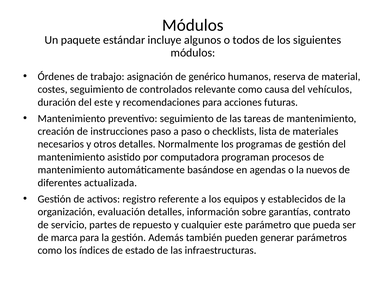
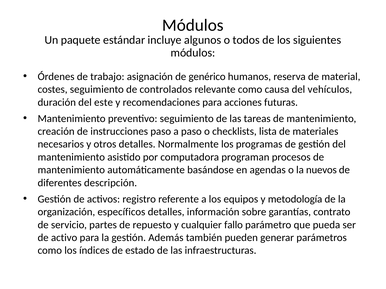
actualizada: actualizada -> descripción (111, 183)
establecidos: establecidos -> metodología (295, 199)
evaluación: evaluación -> específicos (121, 212)
cualquier este: este -> fallo (234, 225)
marca: marca -> activo (64, 238)
